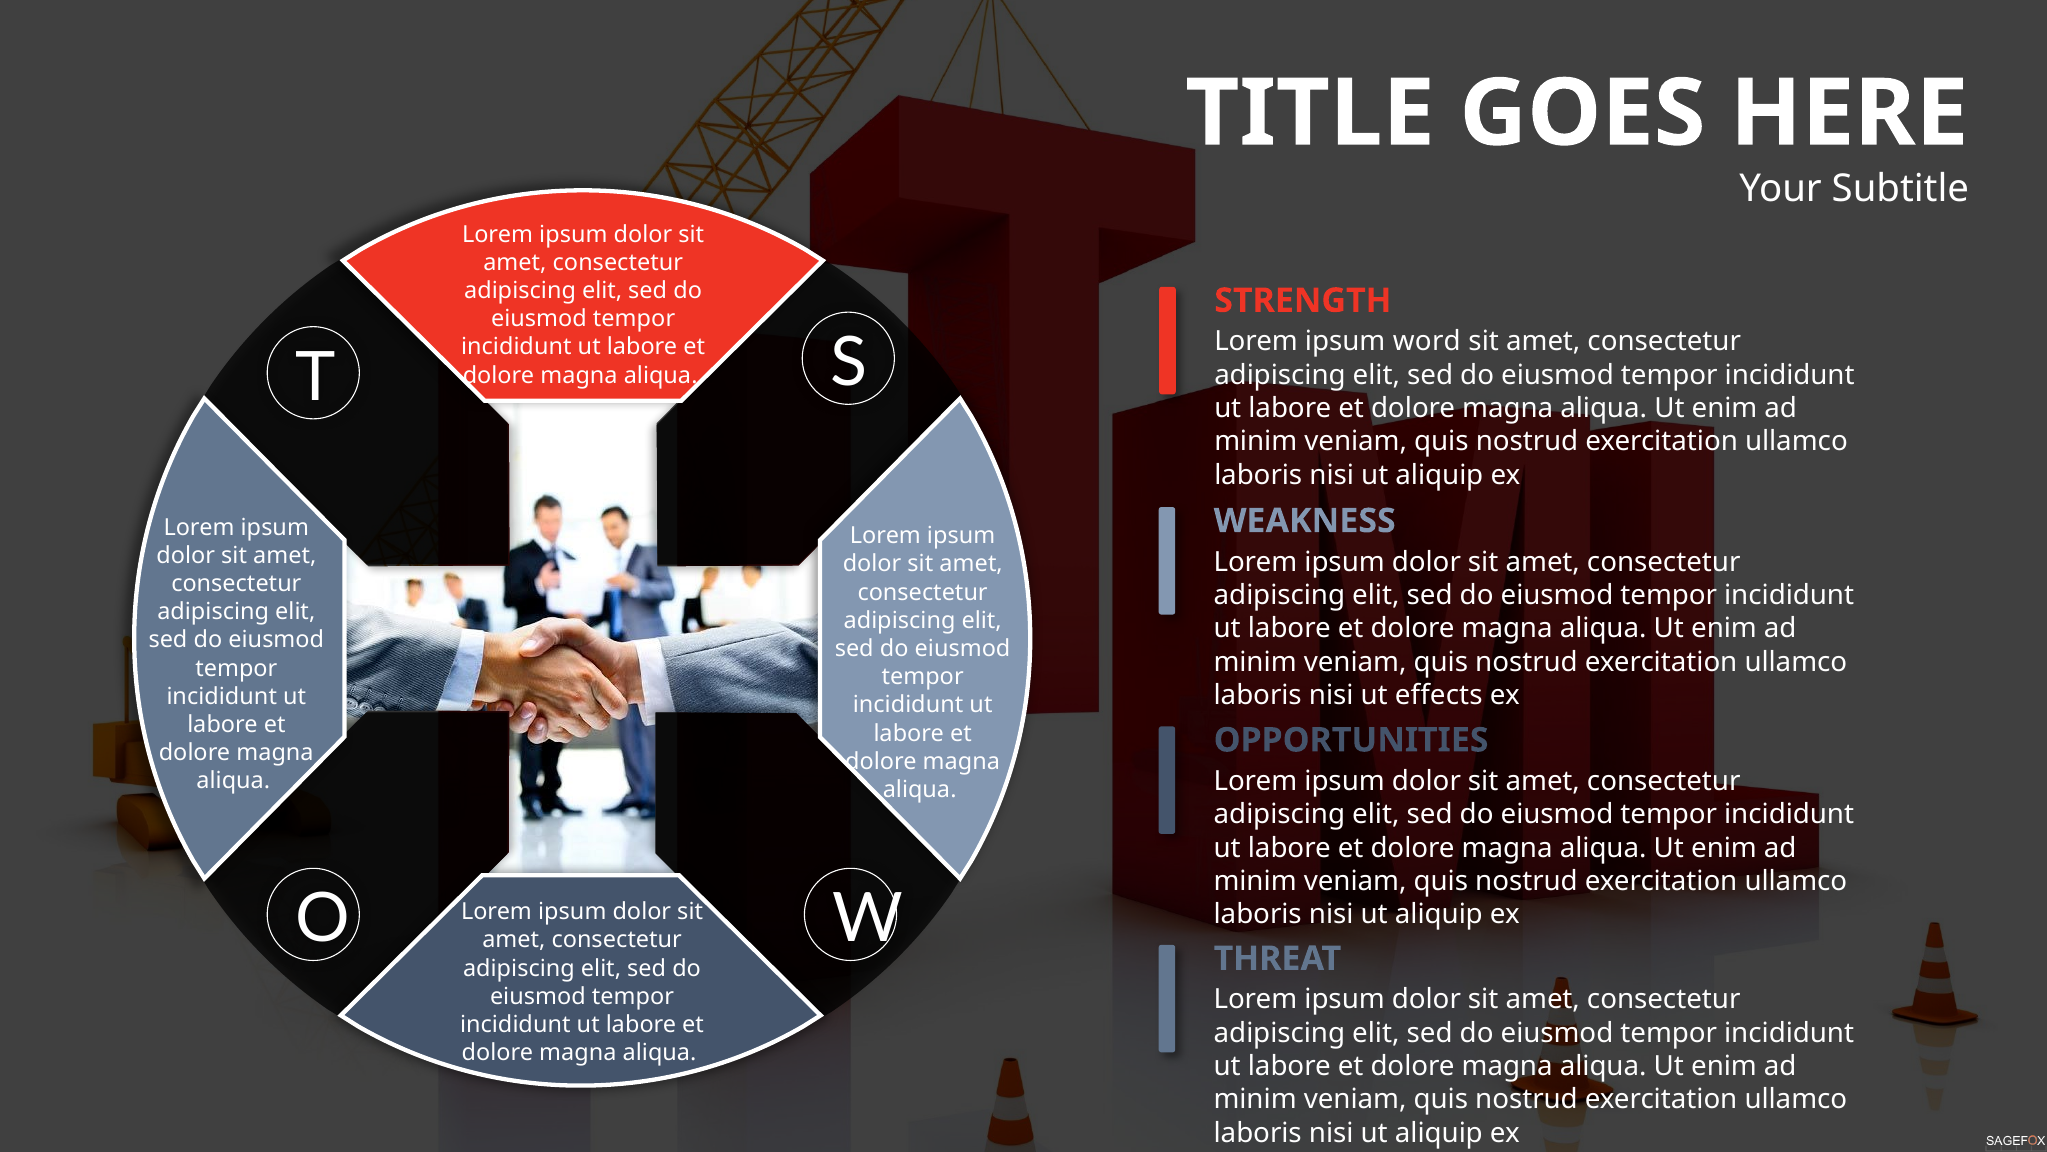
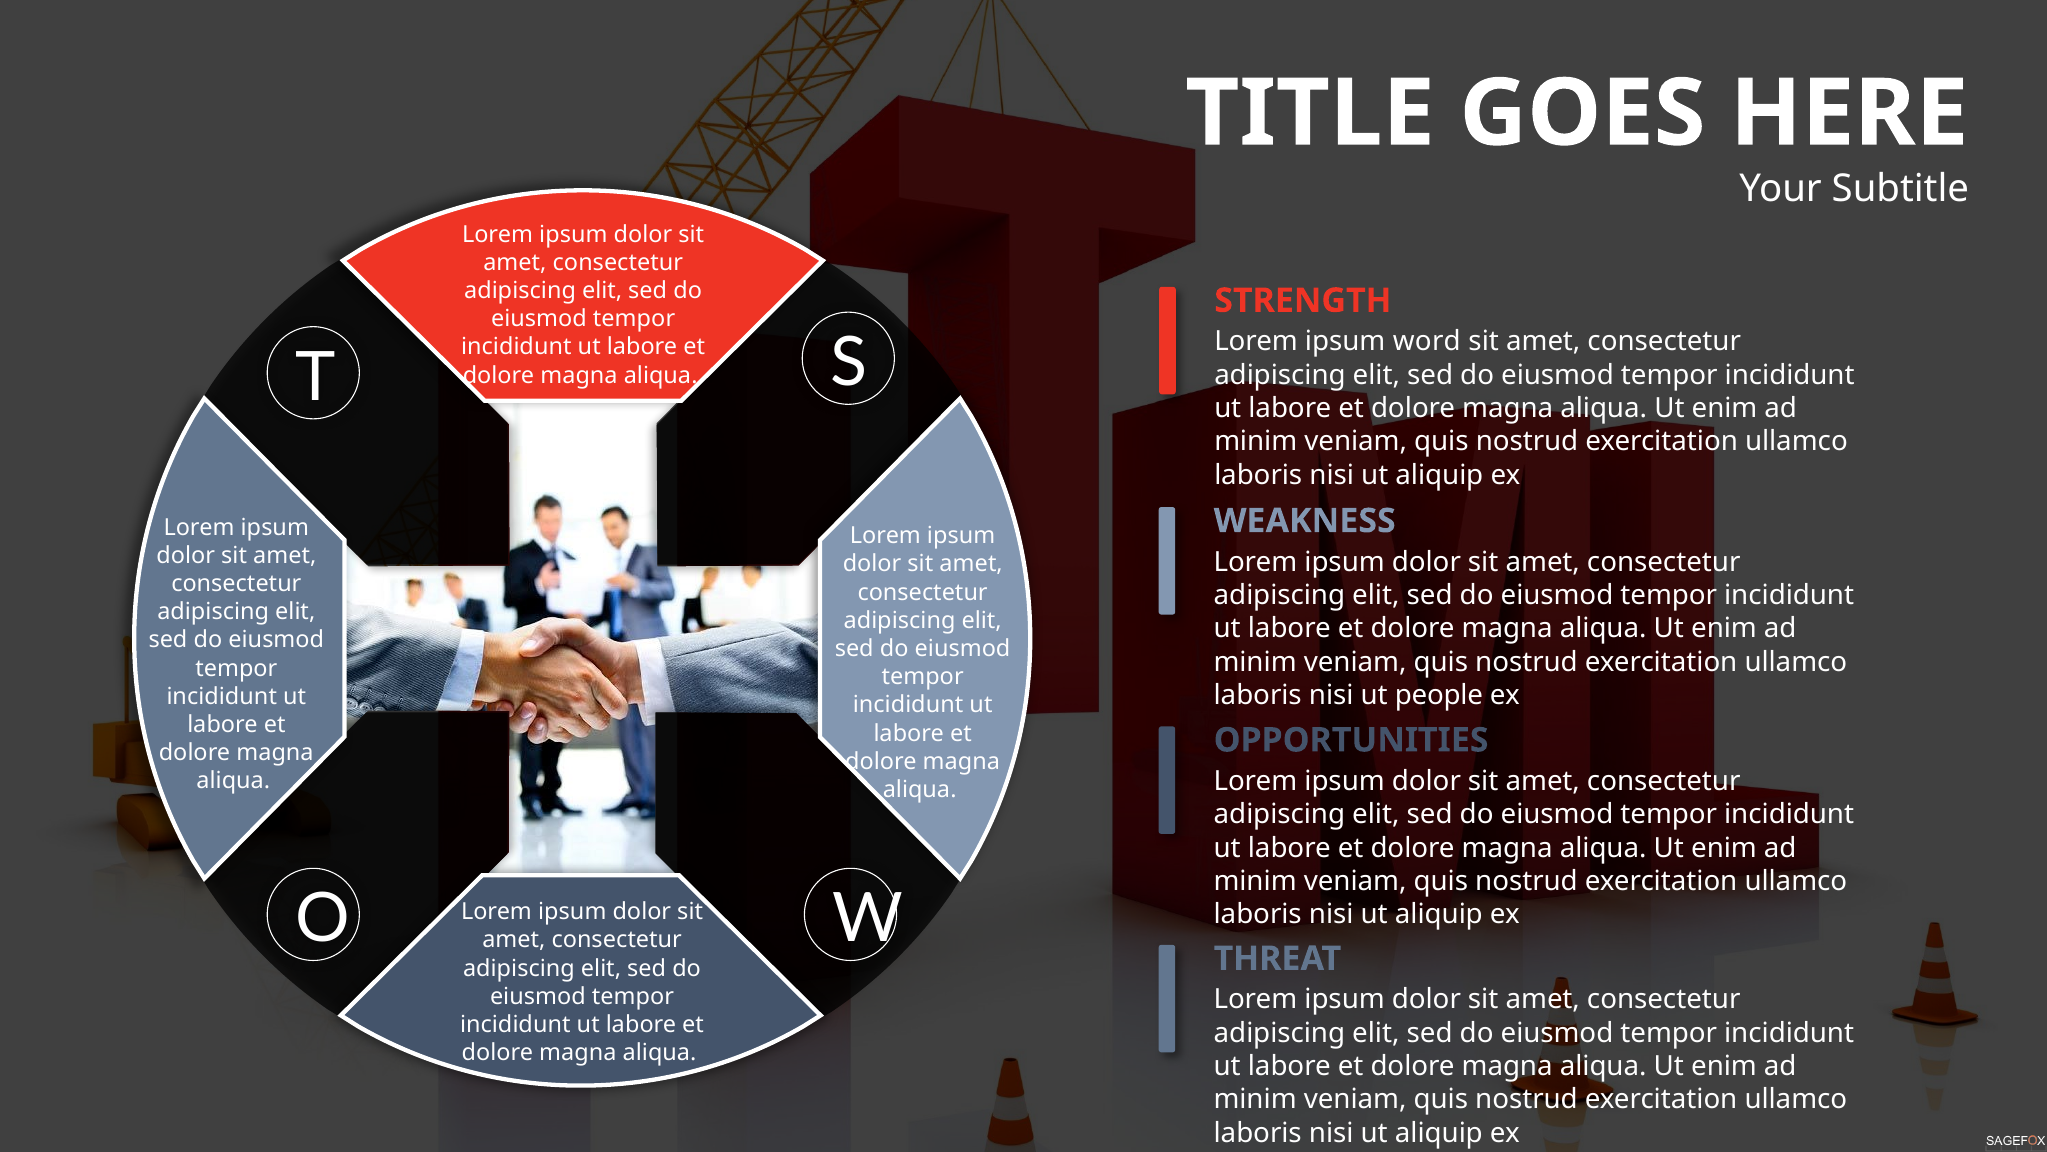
effects: effects -> people (1439, 695)
